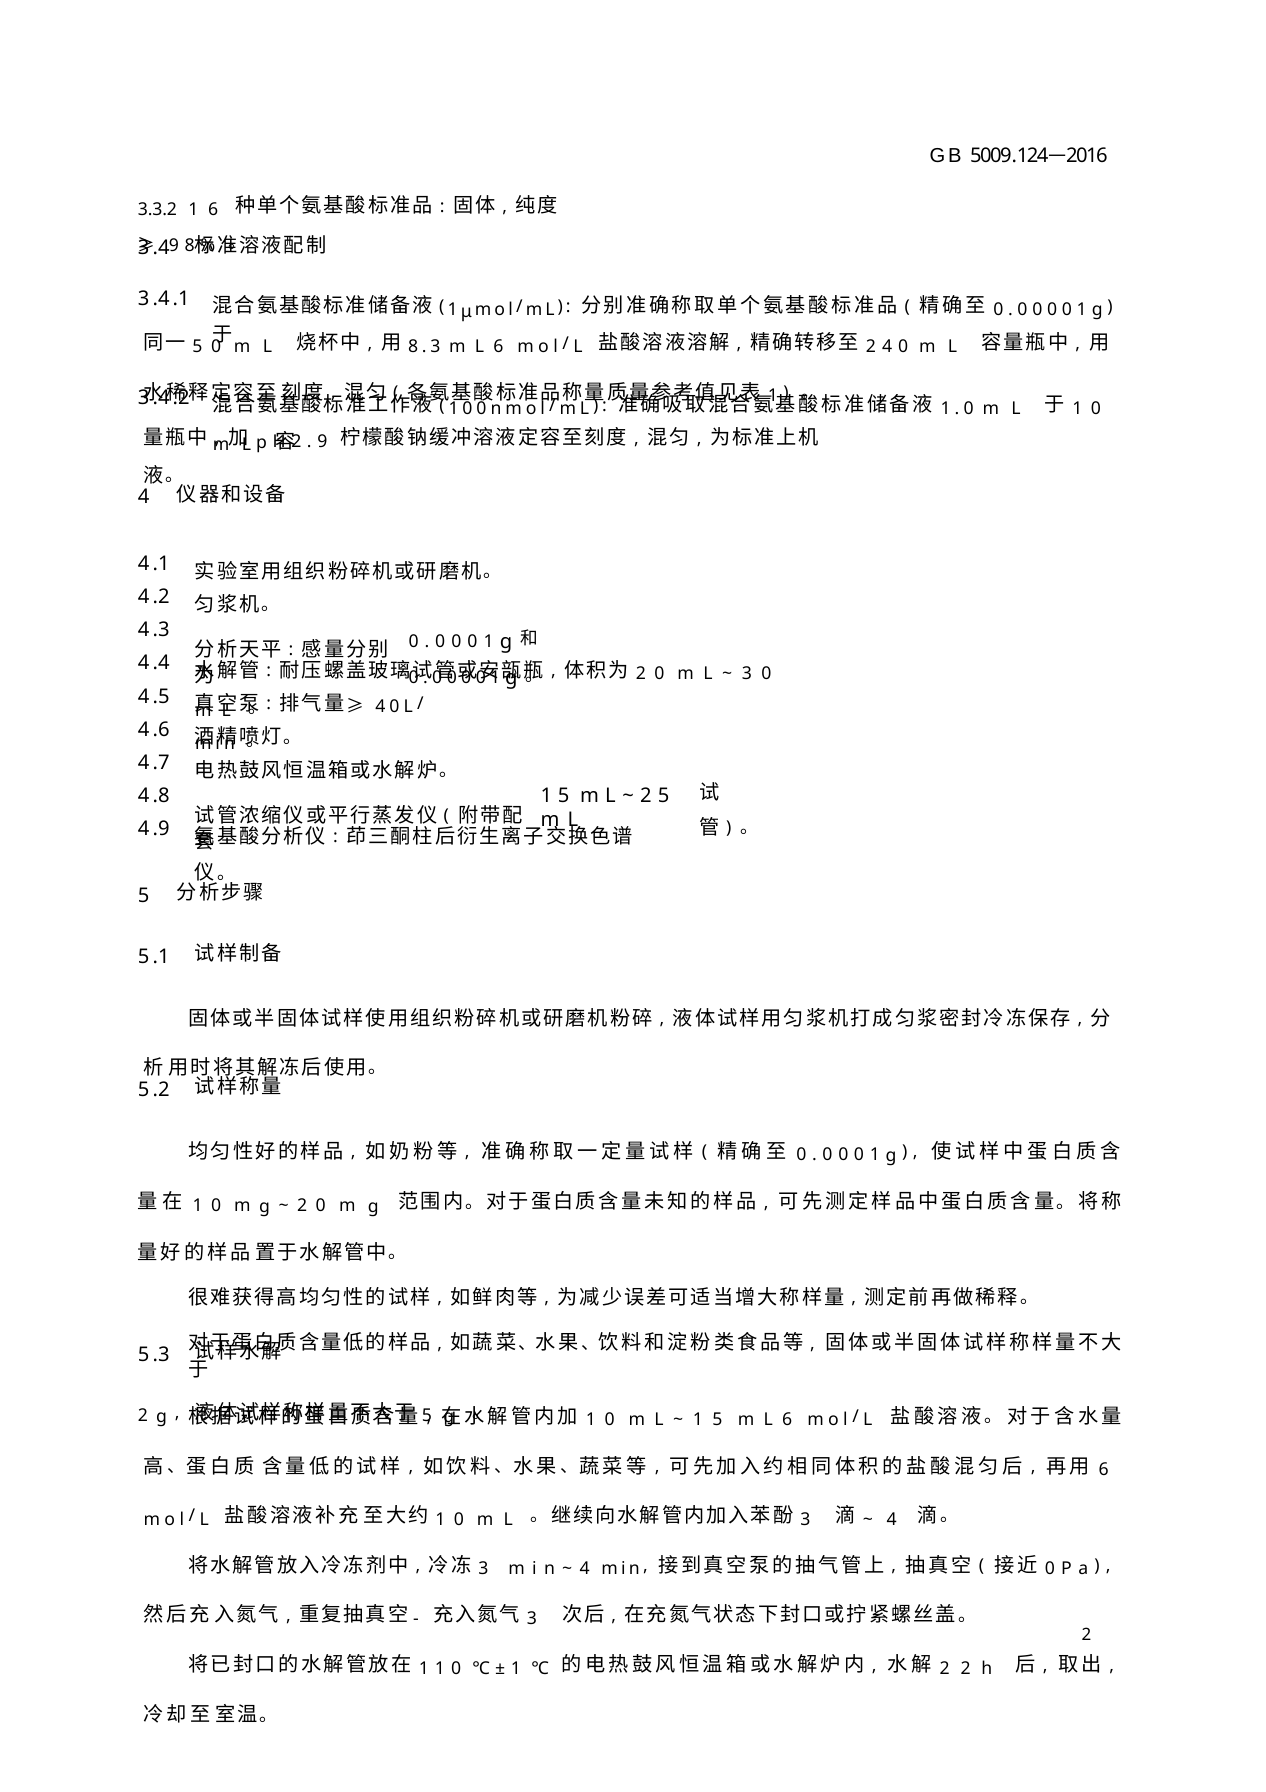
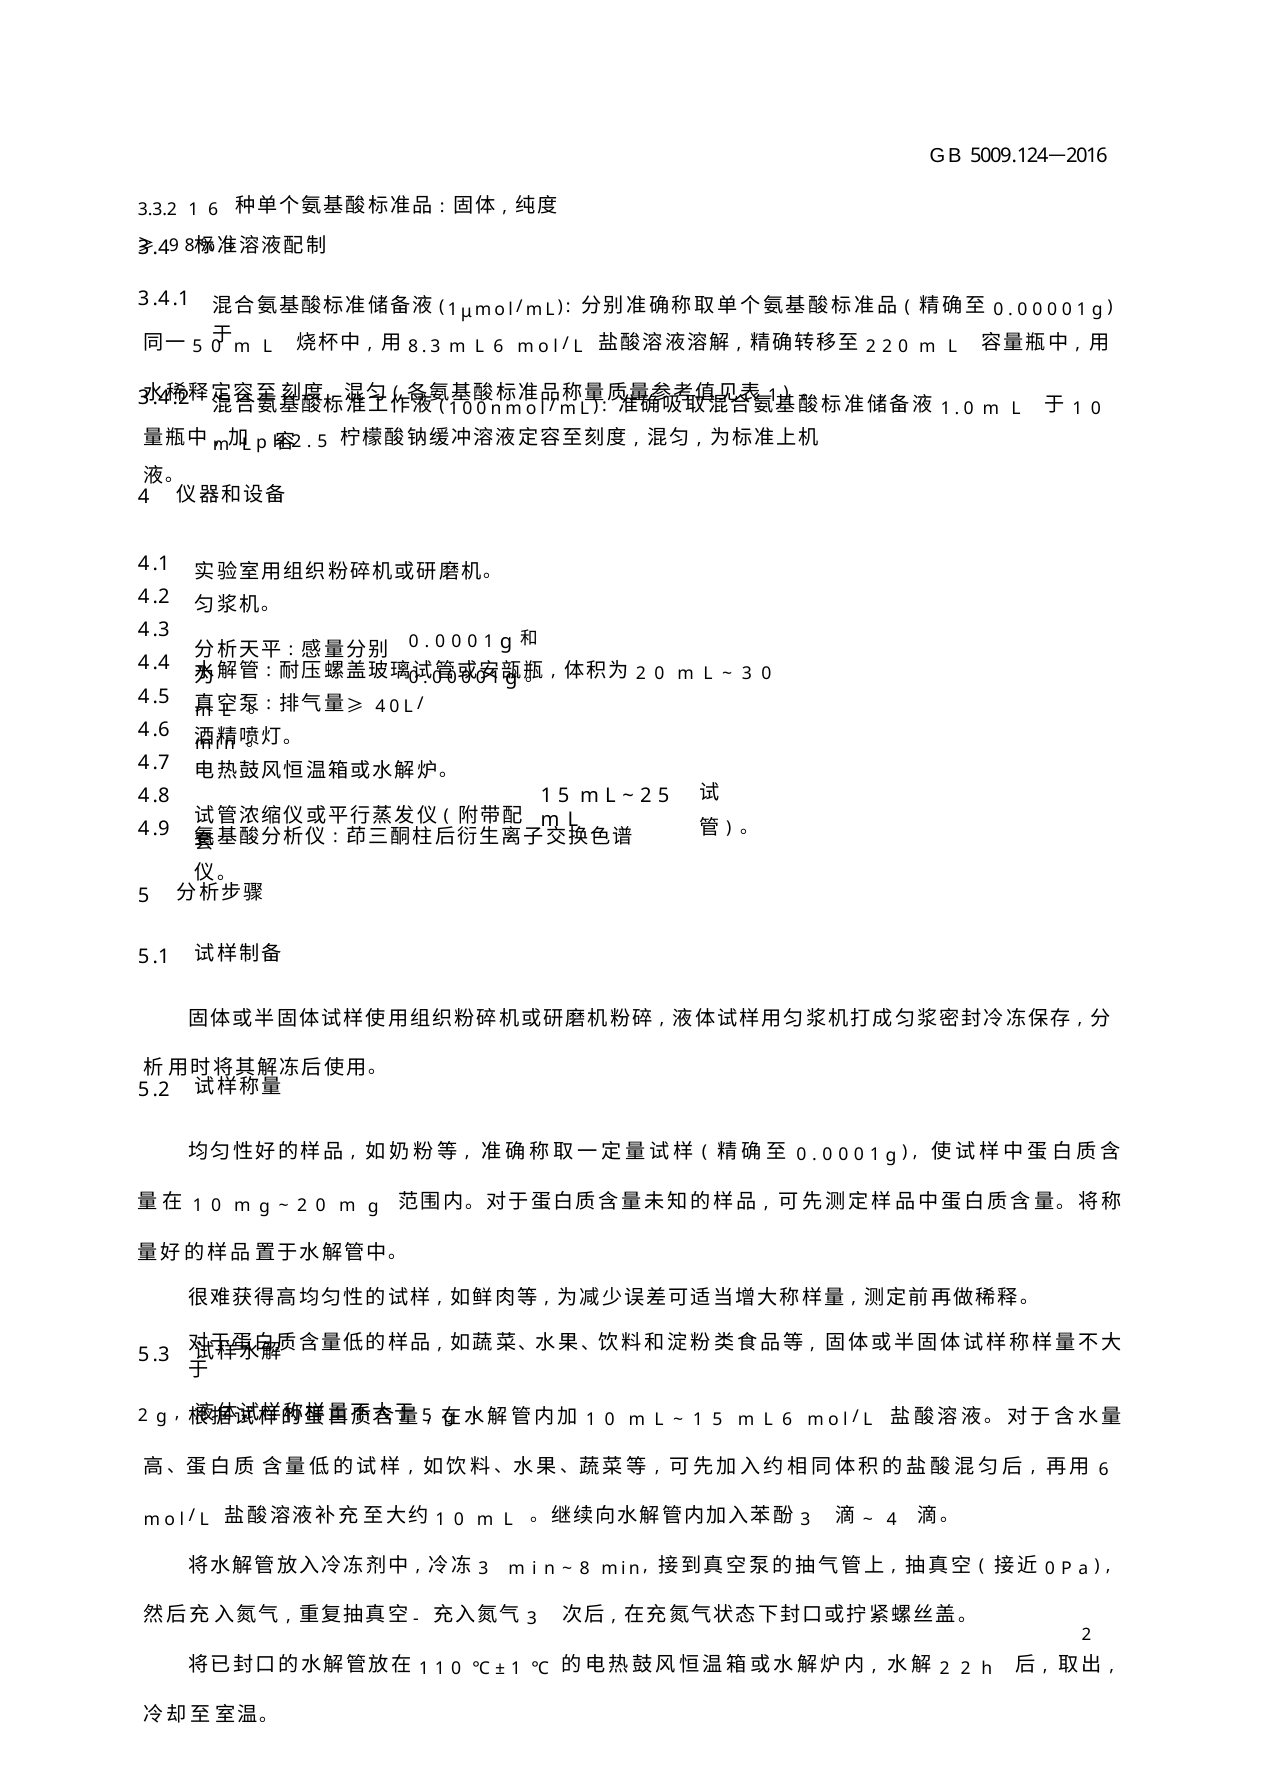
4: 4 -> 2 (887, 346)
9: 9 -> 5 (322, 441)
4: 4 -> 8 (585, 1569)
